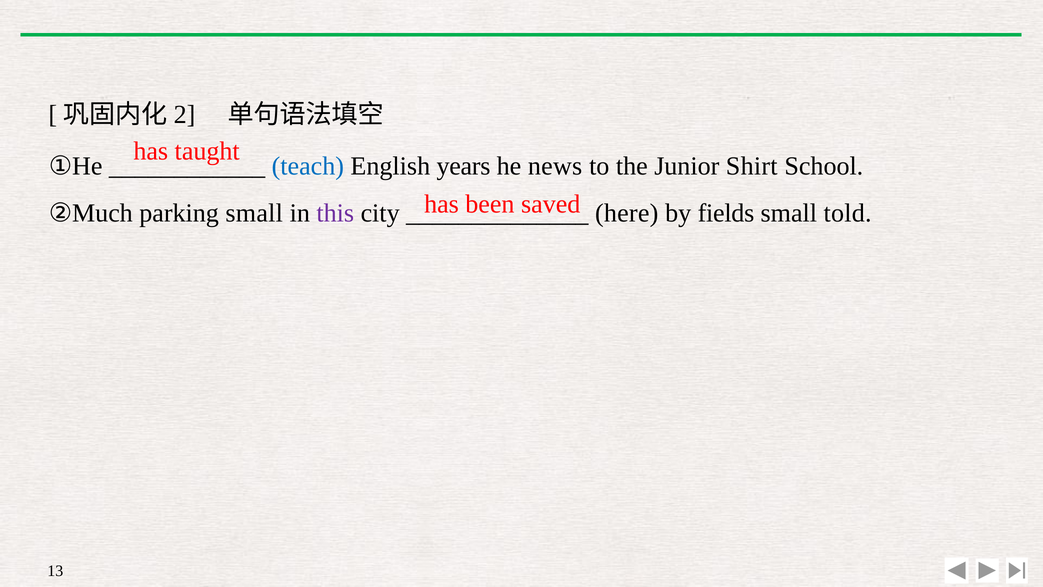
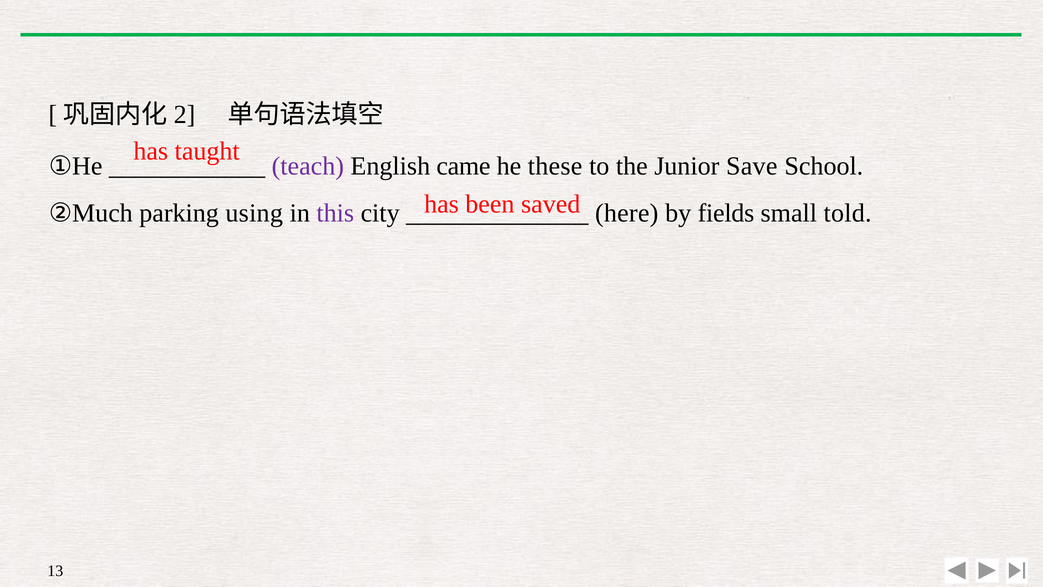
teach colour: blue -> purple (308, 166)
years: years -> came (463, 166)
news: news -> these (555, 166)
Shirt: Shirt -> Save (752, 166)
parking small: small -> using (254, 213)
